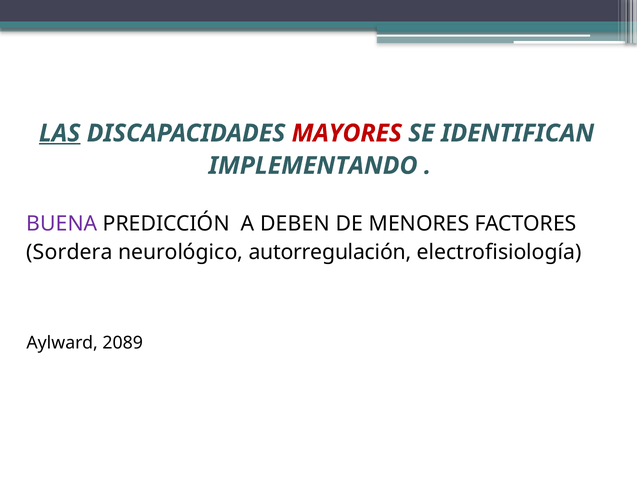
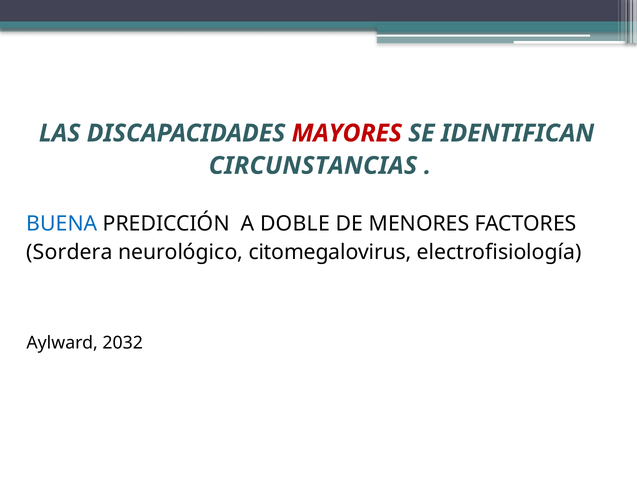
LAS underline: present -> none (60, 133)
IMPLEMENTANDO: IMPLEMENTANDO -> CIRCUNSTANCIAS (313, 166)
BUENA colour: purple -> blue (62, 224)
DEBEN: DEBEN -> DOBLE (295, 224)
autorregulación: autorregulación -> citomegalovirus (330, 252)
2089: 2089 -> 2032 (123, 342)
